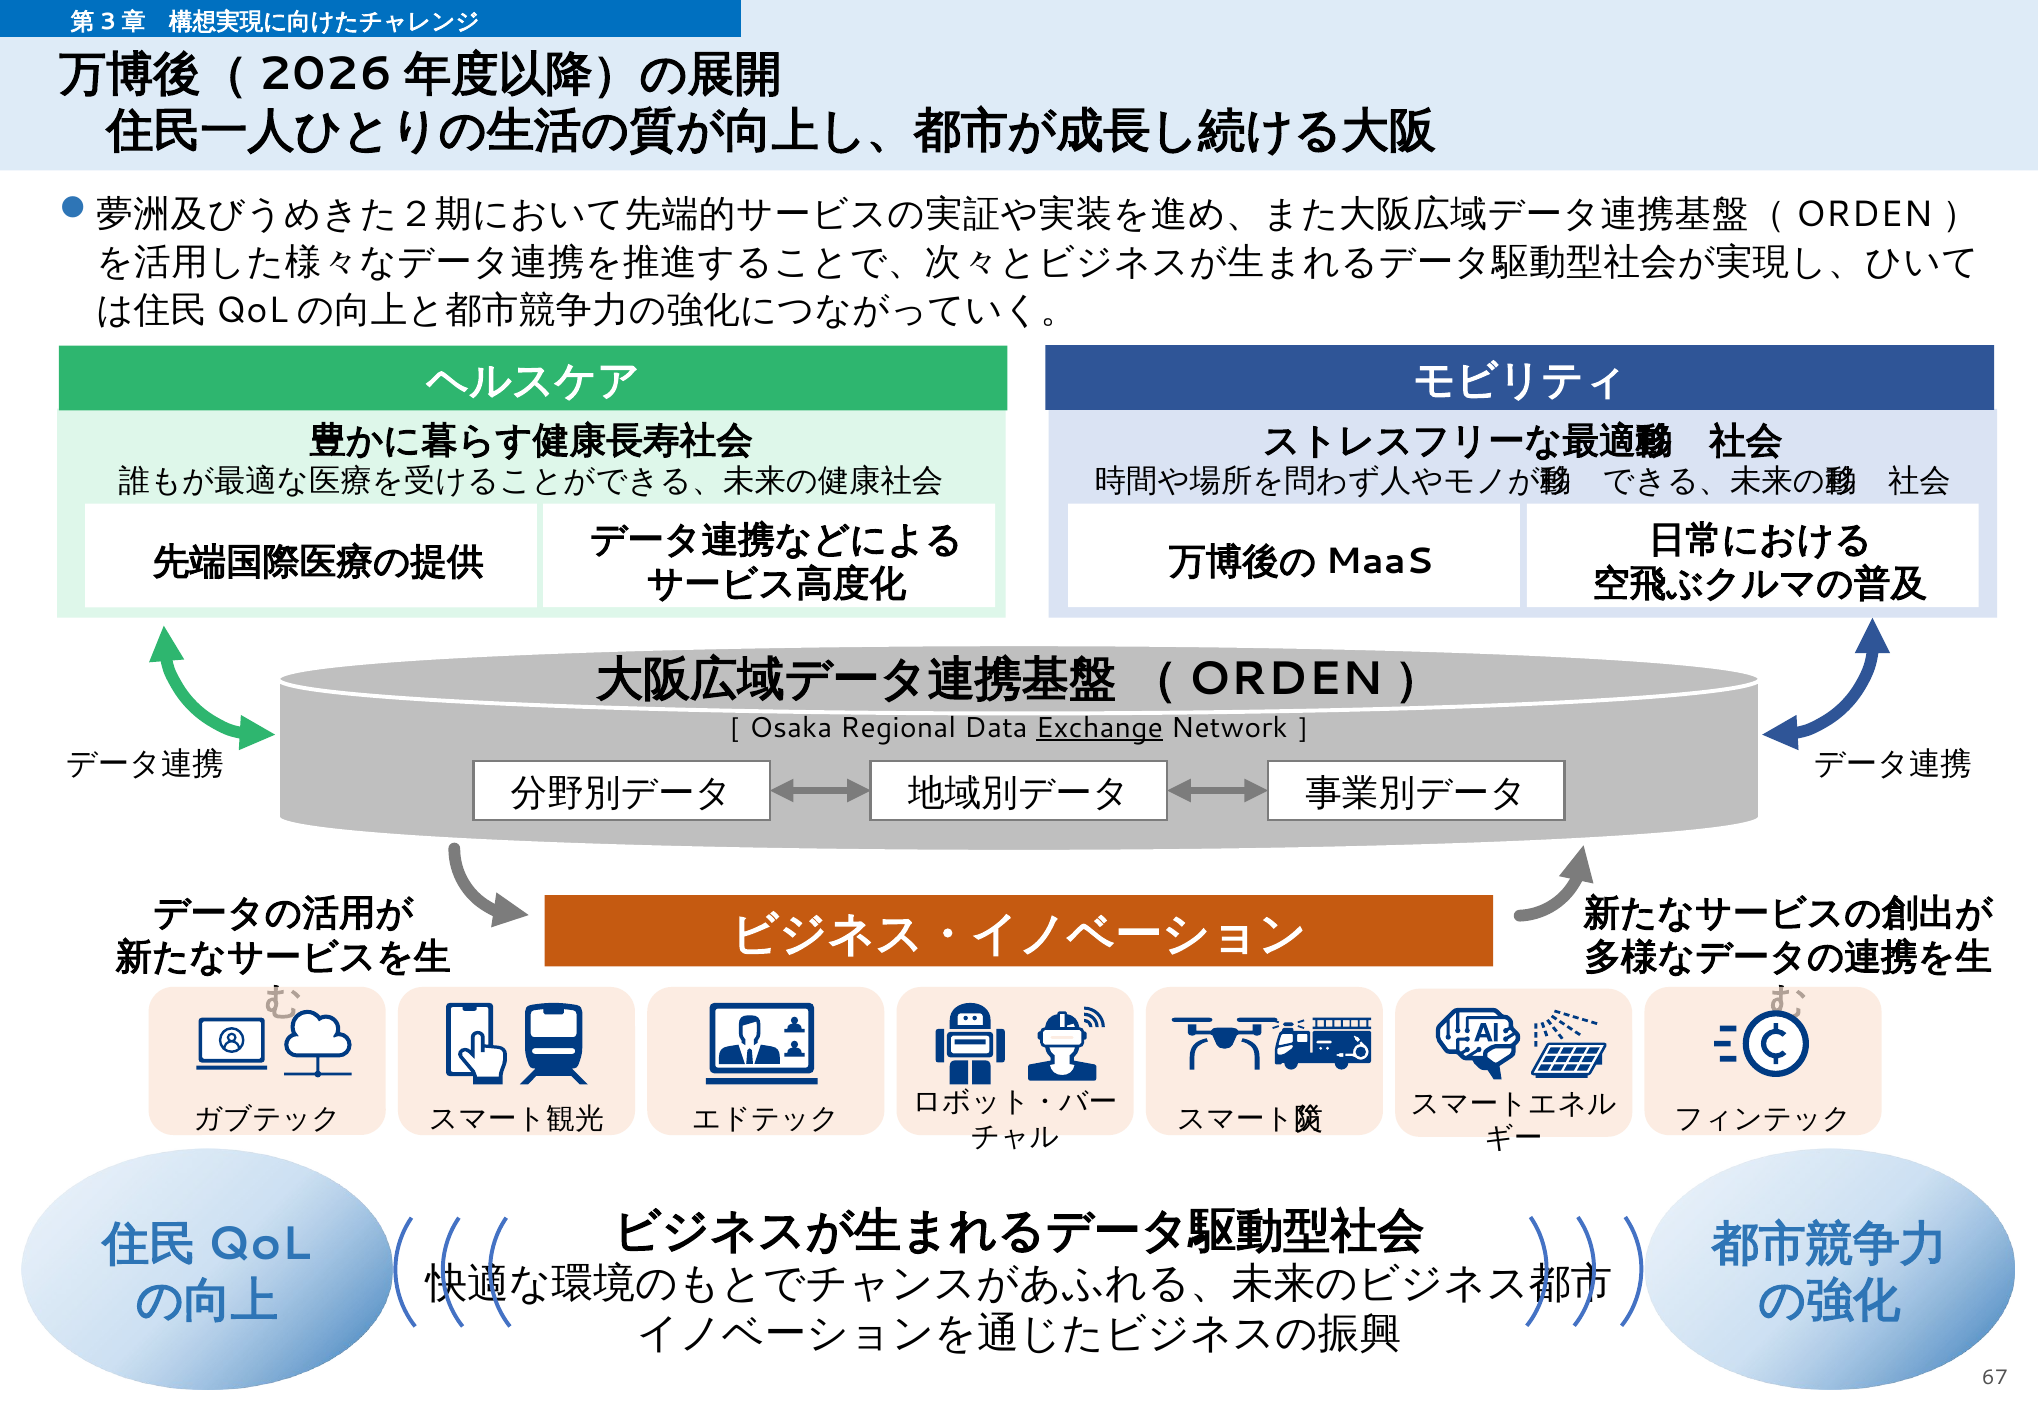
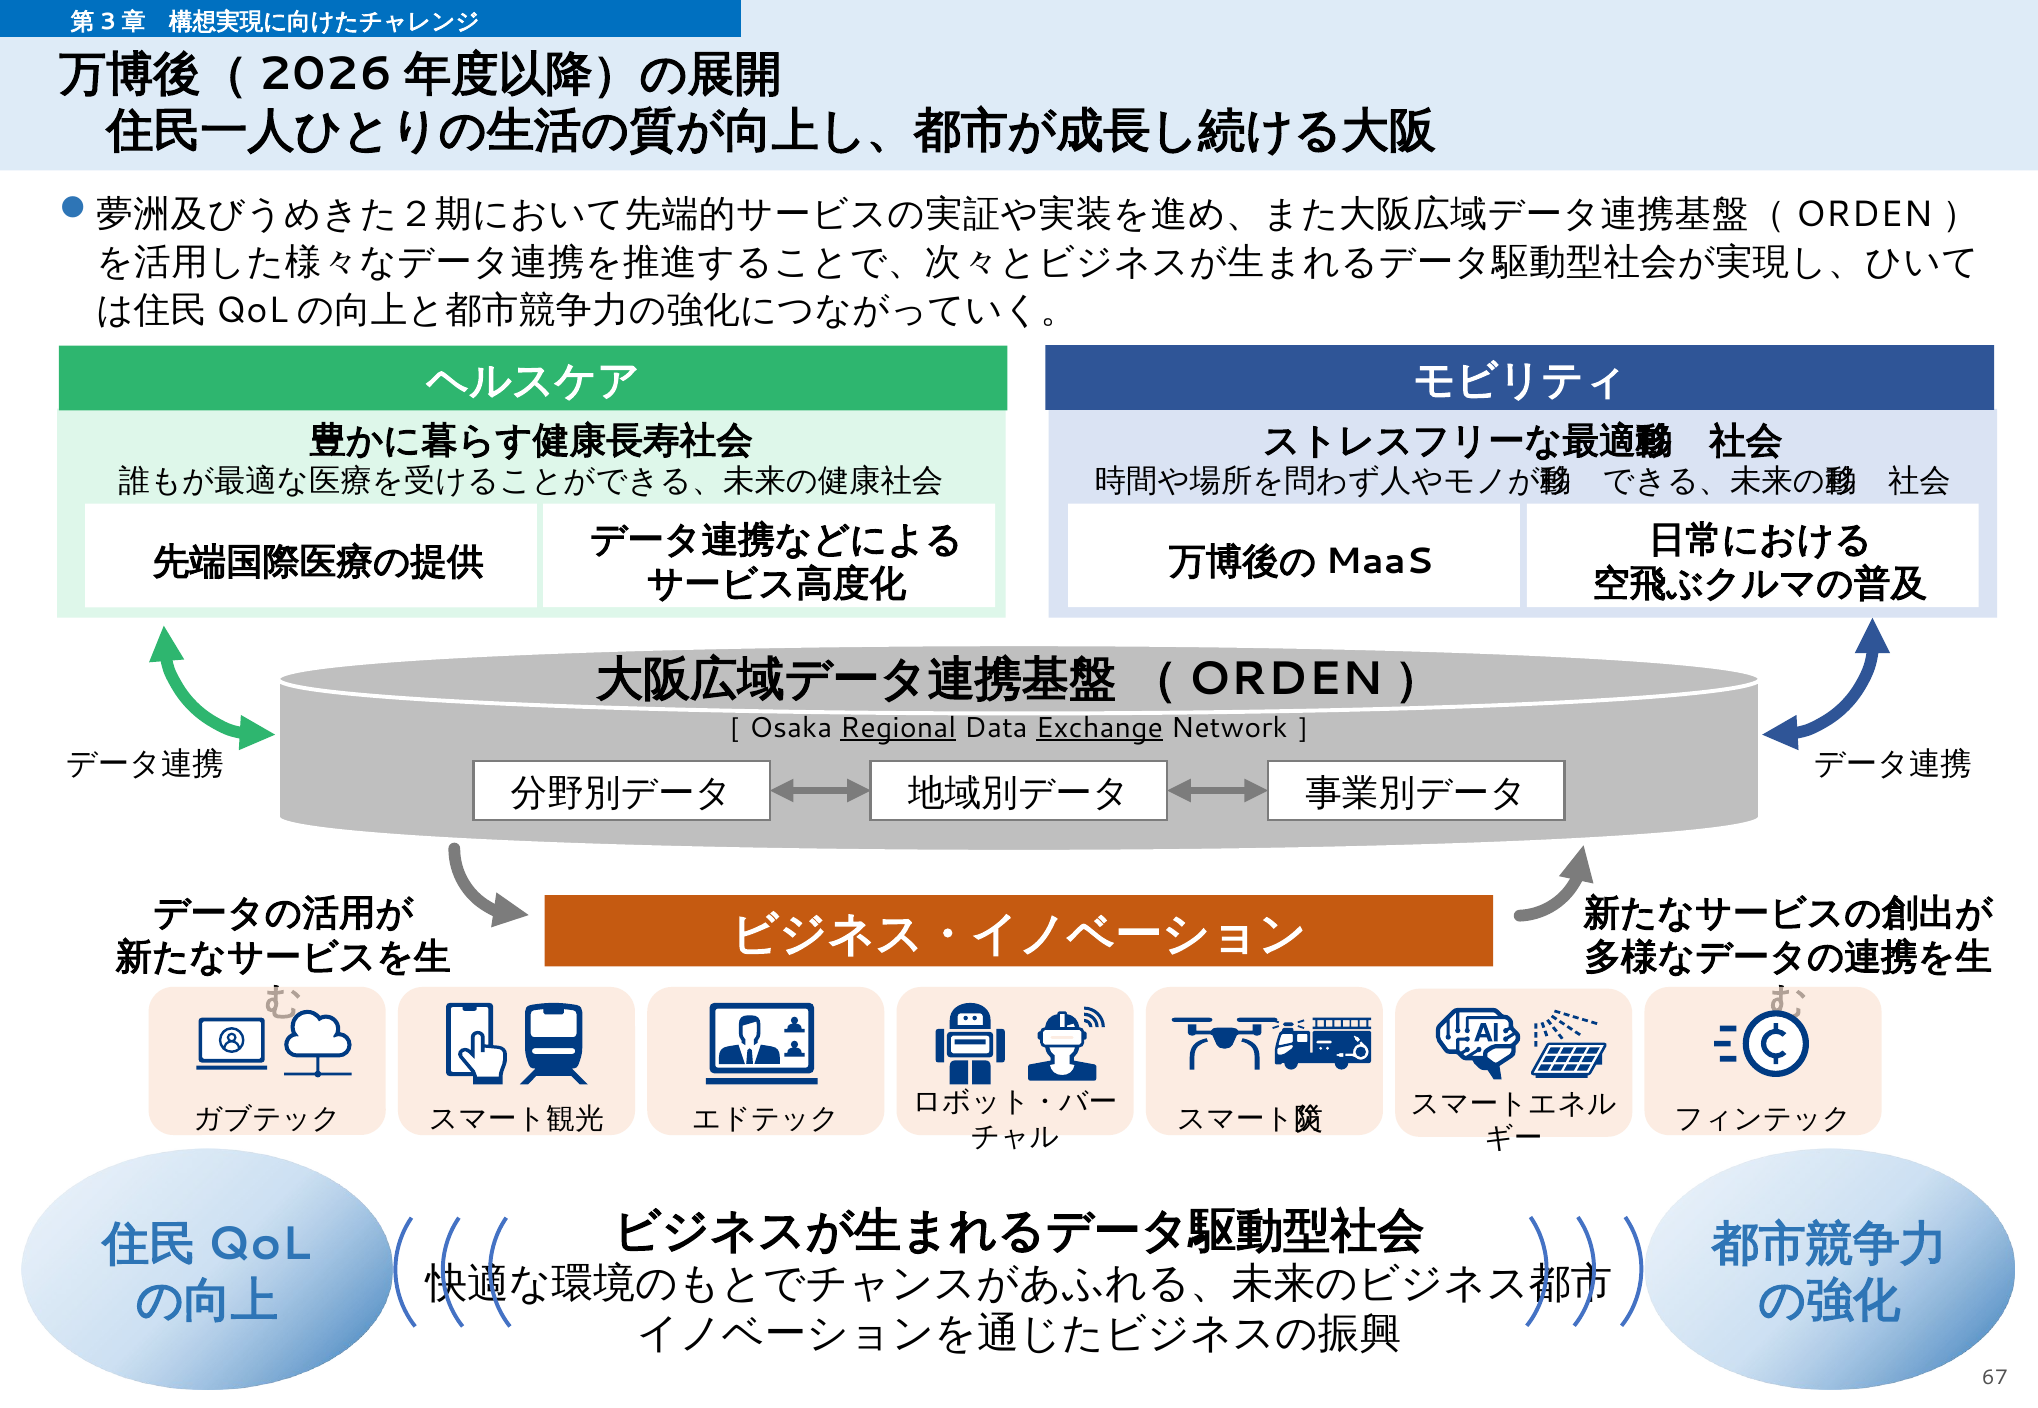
Regional underline: none -> present (898, 728)
